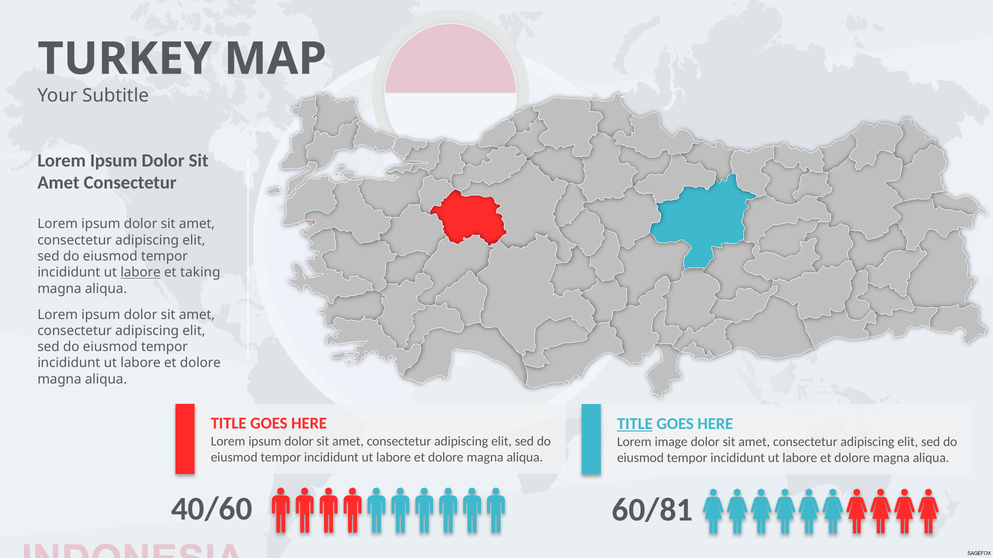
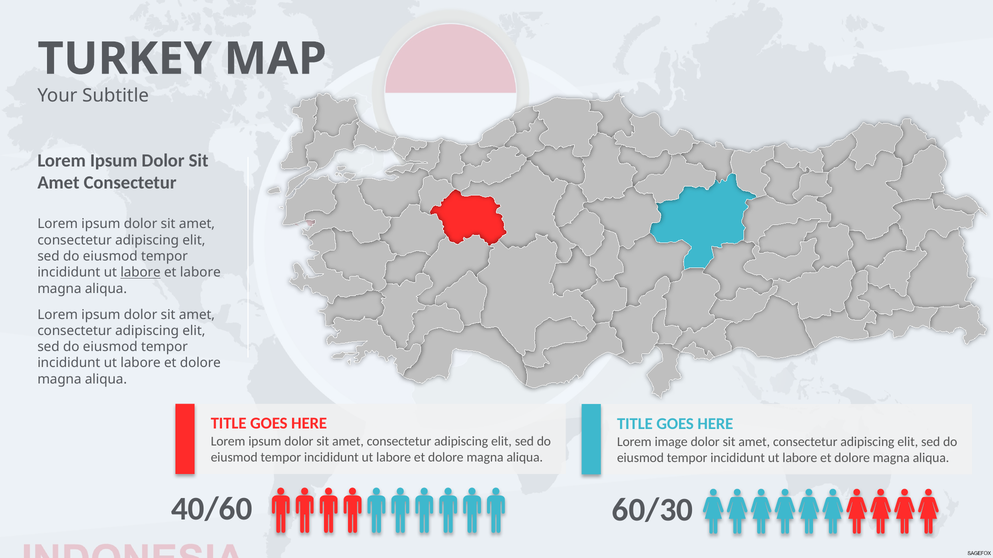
et taking: taking -> labore (200, 273)
TITLE underline: present -> none (635, 424)
60/81: 60/81 -> 60/30 (653, 511)
